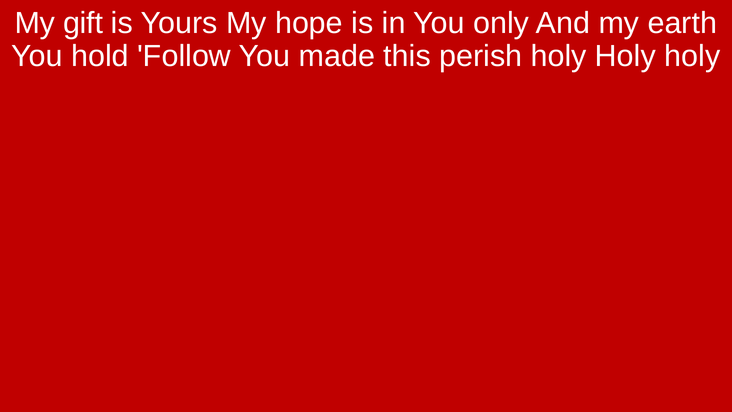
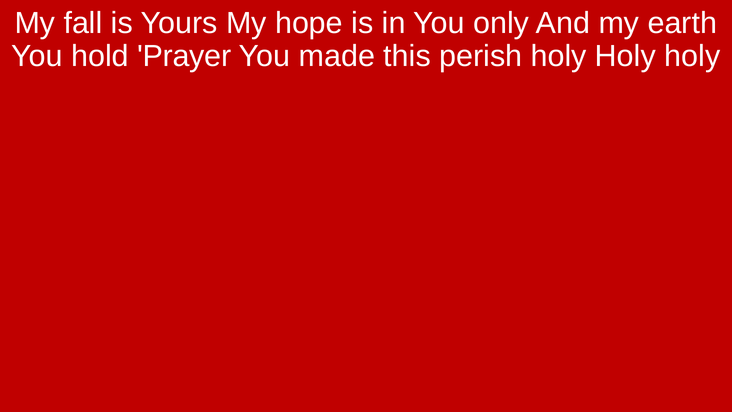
gift: gift -> fall (83, 23)
Follow: Follow -> Prayer (184, 56)
